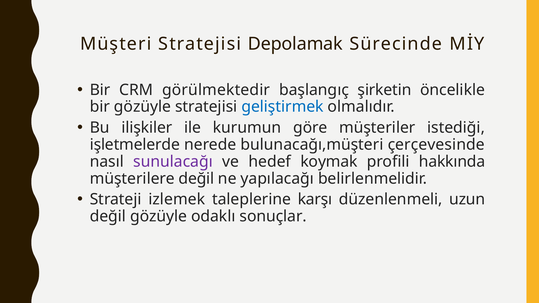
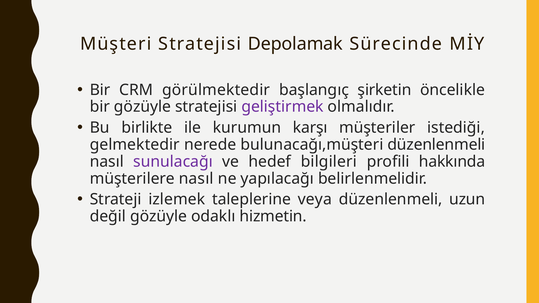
geliştirmek colour: blue -> purple (282, 107)
ilişkiler: ilişkiler -> birlikte (147, 128)
göre: göre -> karşı (310, 128)
işletmelerde: işletmelerde -> gelmektedir (135, 145)
bulunacağı,müşteri çerçevesinde: çerçevesinde -> düzenlenmeli (436, 145)
koymak: koymak -> bilgileri (329, 162)
müşterilere değil: değil -> nasıl (196, 179)
karşı: karşı -> veya (315, 199)
sonuçlar: sonuçlar -> hizmetin (273, 216)
